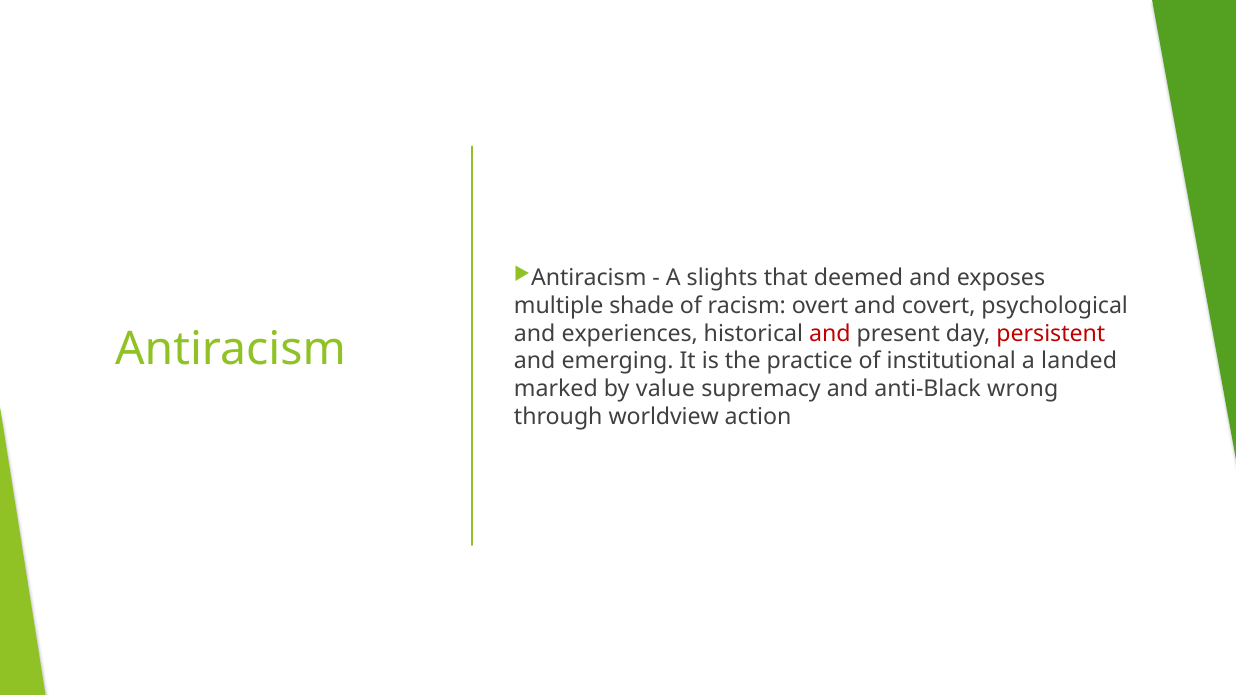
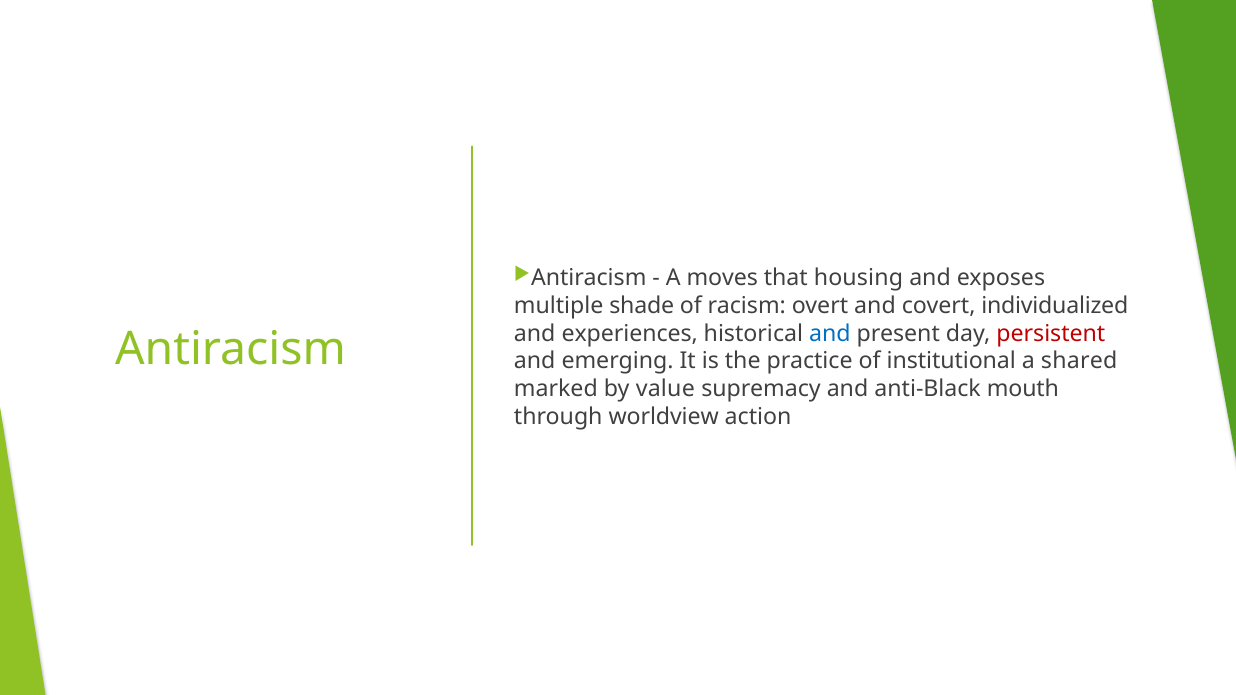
slights: slights -> moves (722, 278)
deemed: deemed -> housing (858, 278)
psychological: psychological -> individualized (1055, 306)
and colour: red -> blue (830, 334)
landed: landed -> shared (1079, 361)
wrong: wrong -> mouth (1023, 389)
